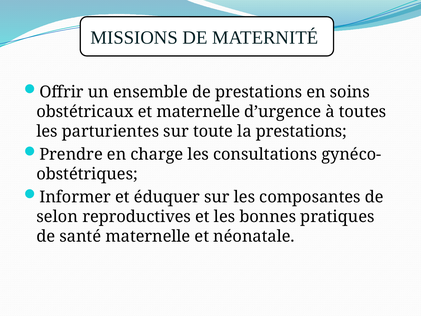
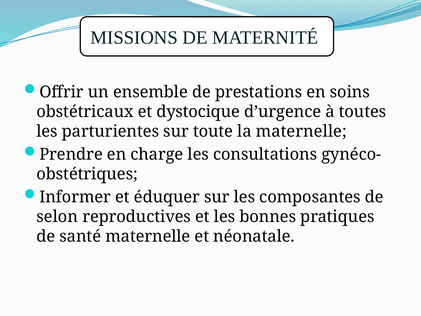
et maternelle: maternelle -> dystocique (198, 112)
la prestations: prestations -> maternelle (301, 131)
